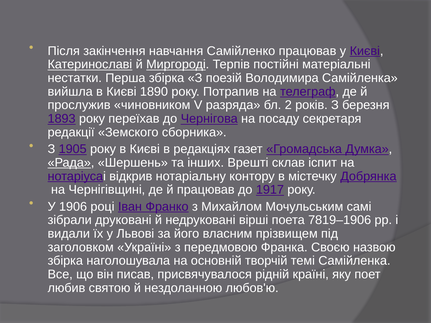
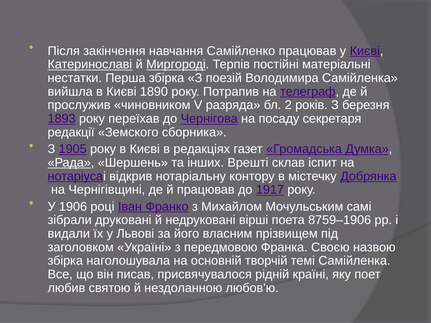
7819–1906: 7819–1906 -> 8759–1906 (340, 220)
